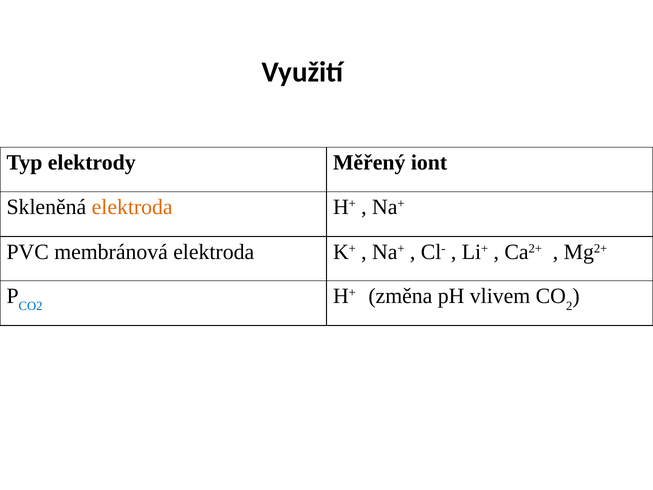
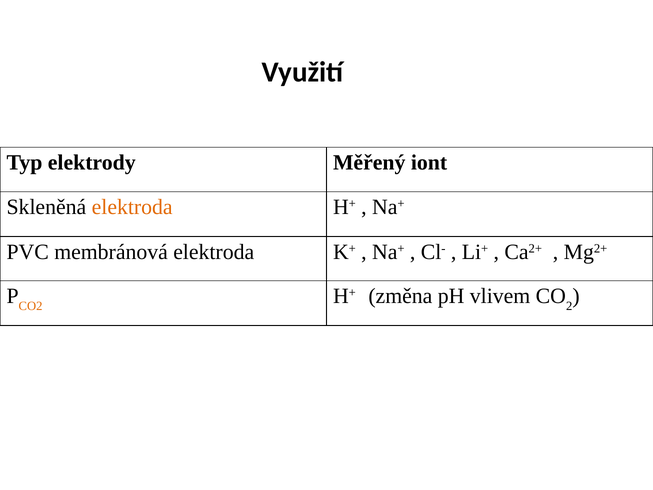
CO2 colour: blue -> orange (31, 306)
